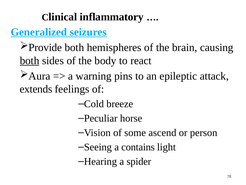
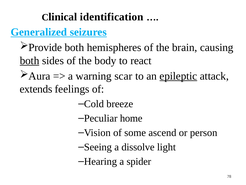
inflammatory: inflammatory -> identification (112, 17)
pins: pins -> scar (123, 76)
epileptic underline: none -> present (178, 76)
horse: horse -> home (131, 118)
contains: contains -> dissolve (138, 147)
